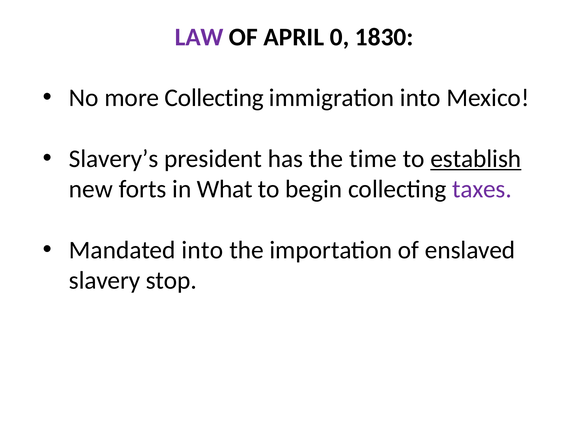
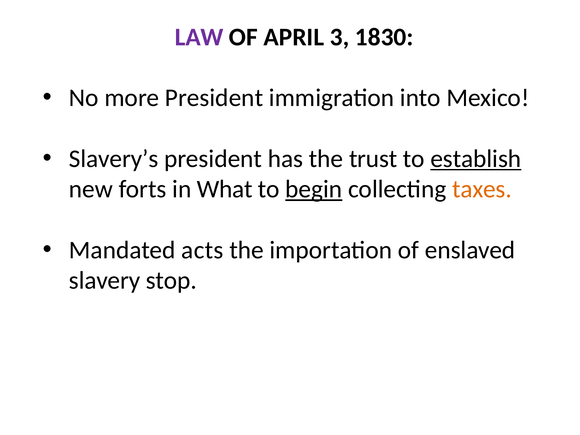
0: 0 -> 3 (340, 37)
more Collecting: Collecting -> President (214, 98)
time: time -> trust (373, 159)
begin underline: none -> present (314, 189)
taxes colour: purple -> orange (482, 189)
Mandated into: into -> acts (202, 250)
